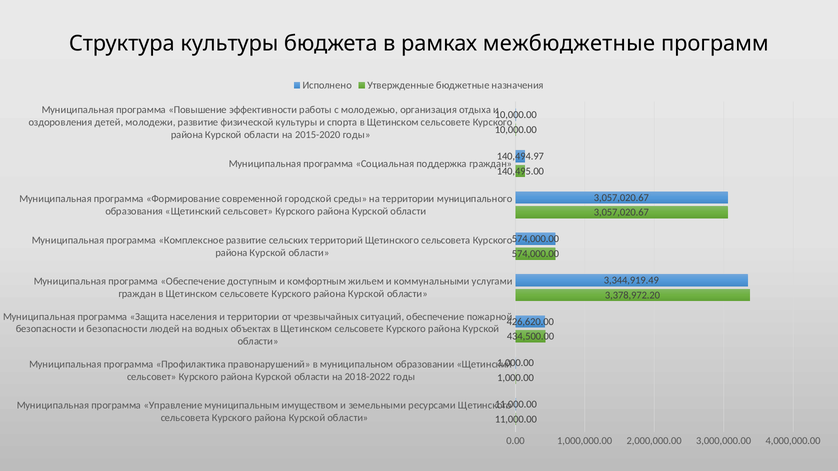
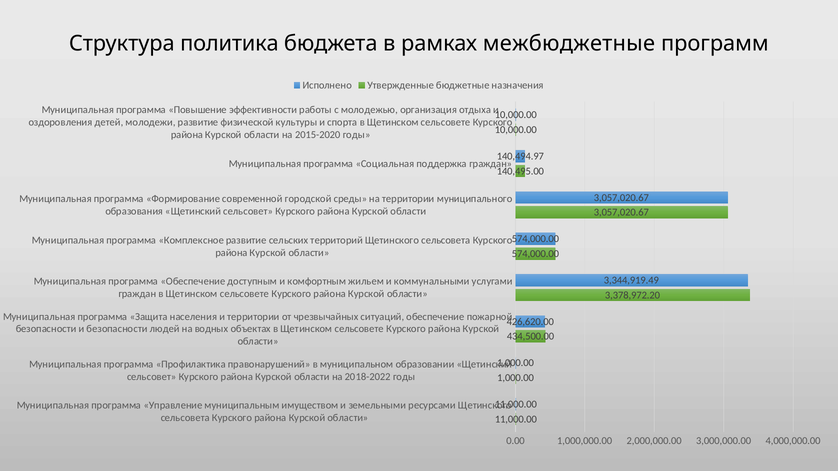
Структура культуры: культуры -> политика (229, 44)
